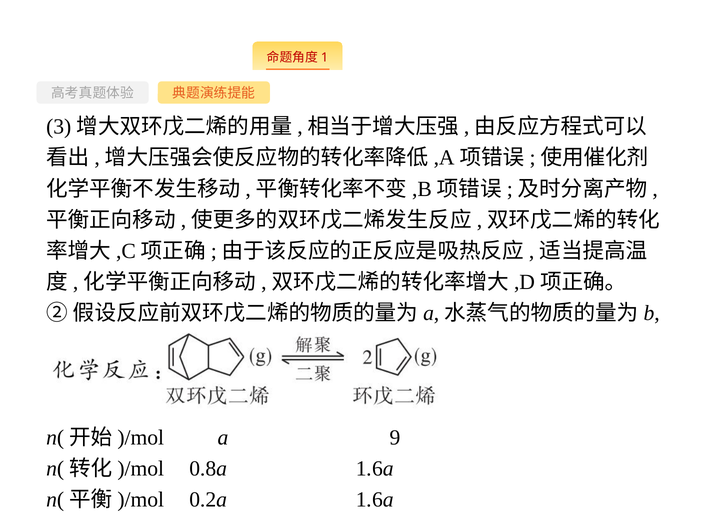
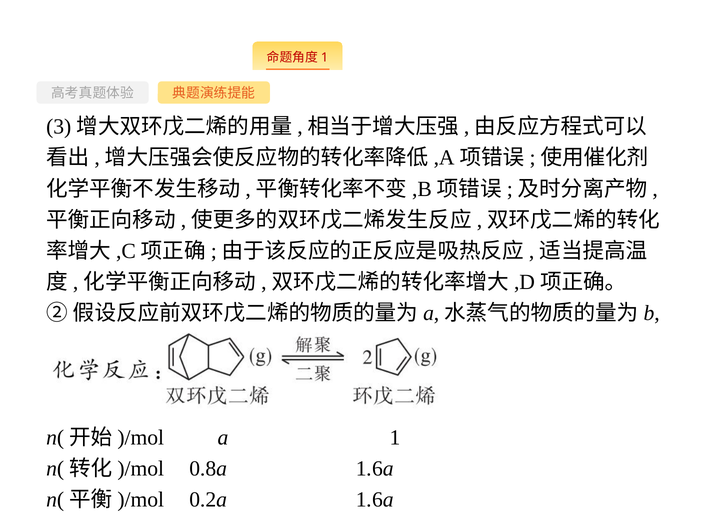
9: 9 -> 1 (395, 438)
